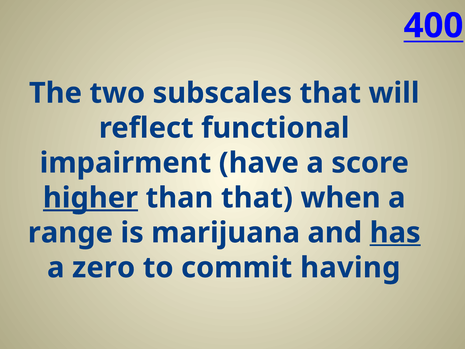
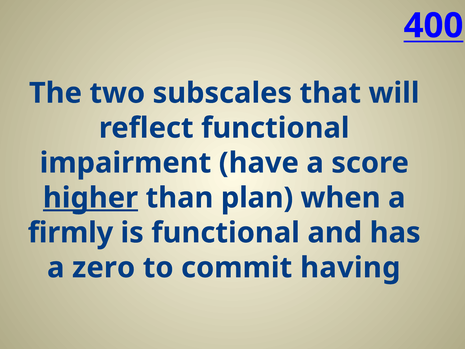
than that: that -> plan (257, 198)
range: range -> firmly (70, 233)
is marijuana: marijuana -> functional (226, 233)
has underline: present -> none (395, 233)
